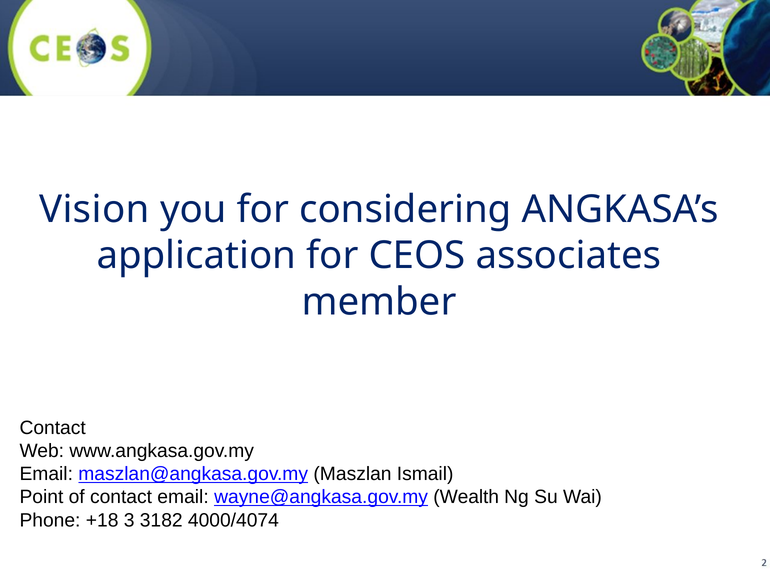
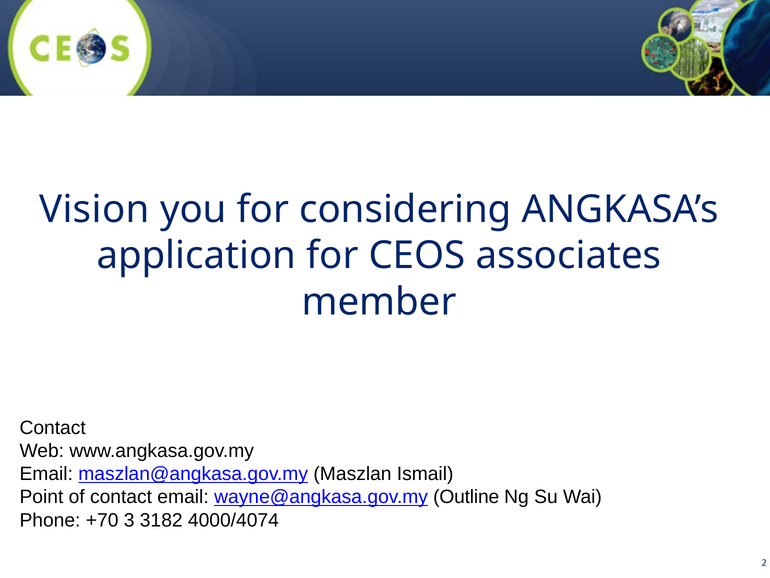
Wealth: Wealth -> Outline (466, 497)
+18: +18 -> +70 (102, 520)
